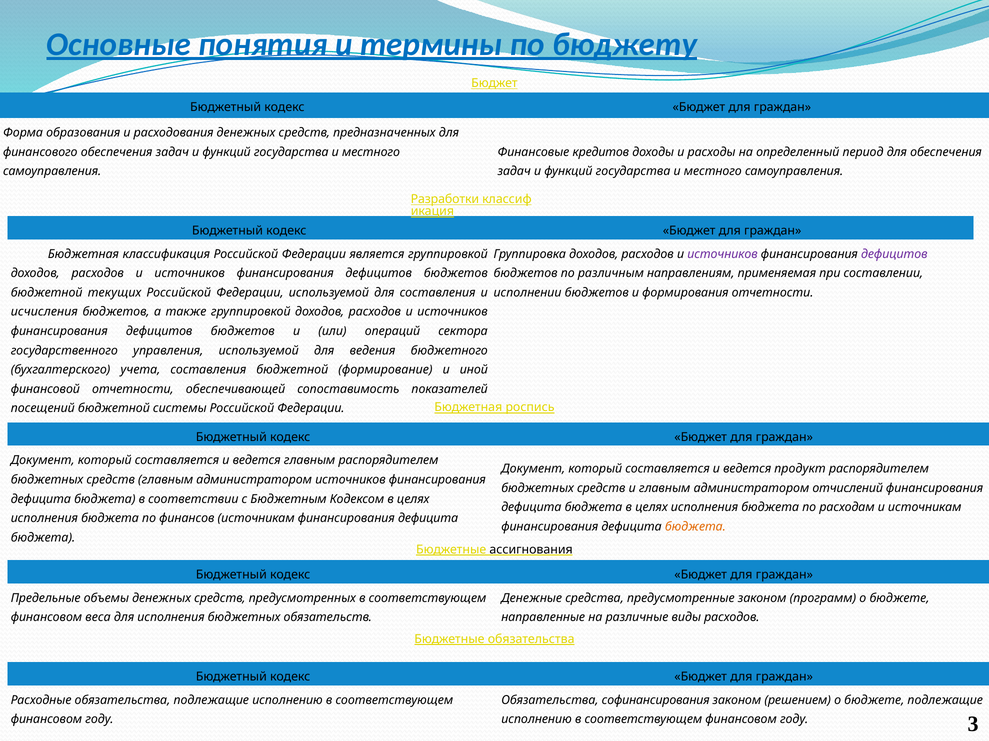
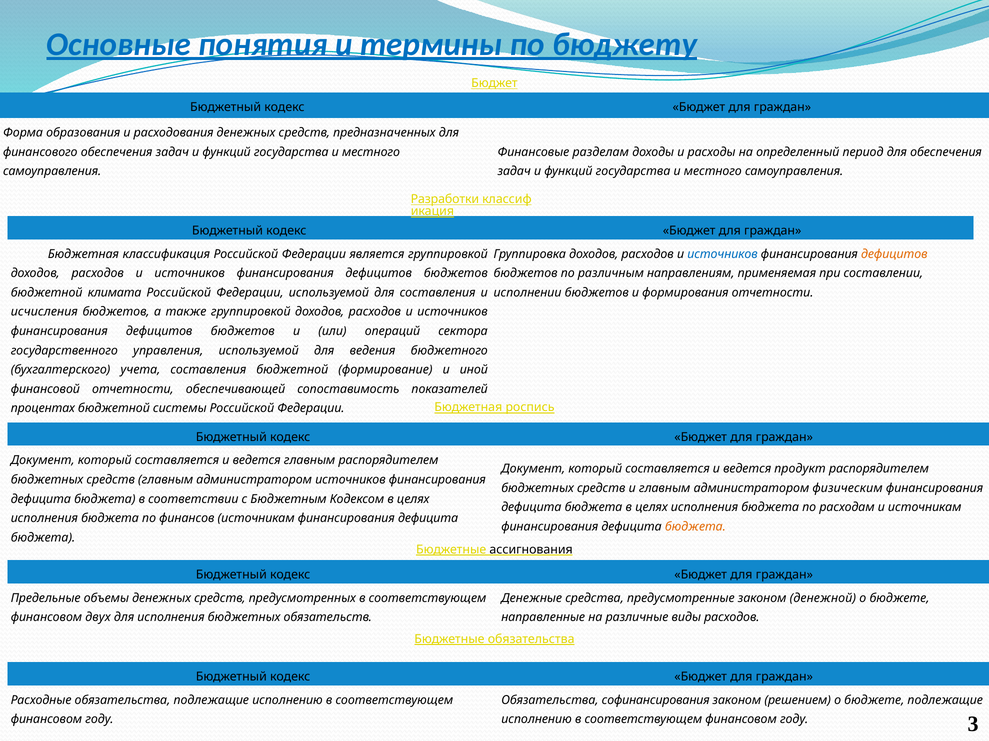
кредитов: кредитов -> разделам (601, 152)
источников colour: purple -> blue (722, 254)
дефицитов colour: purple -> orange (894, 254)
текущих: текущих -> климата (115, 293)
посещений: посещений -> процентах (43, 409)
отчислений: отчислений -> физическим (848, 488)
программ: программ -> денежной (823, 599)
веса: веса -> двух (98, 618)
